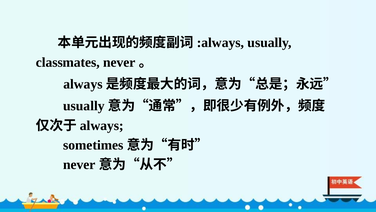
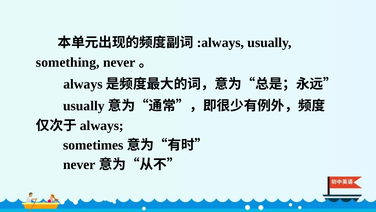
classmates: classmates -> something (68, 62)
